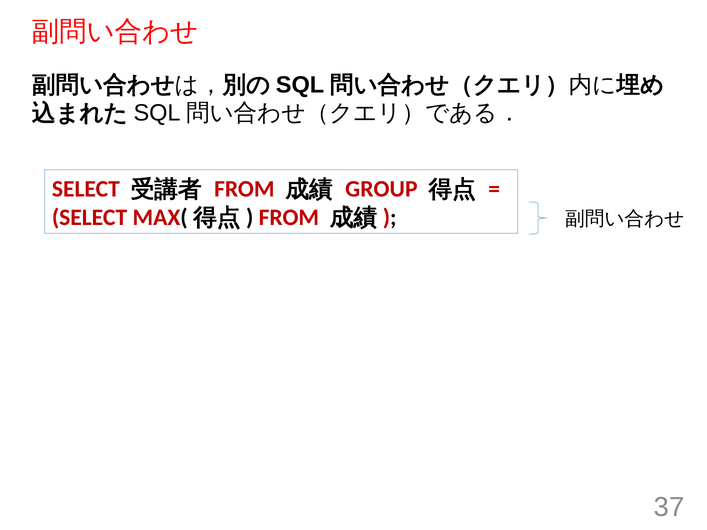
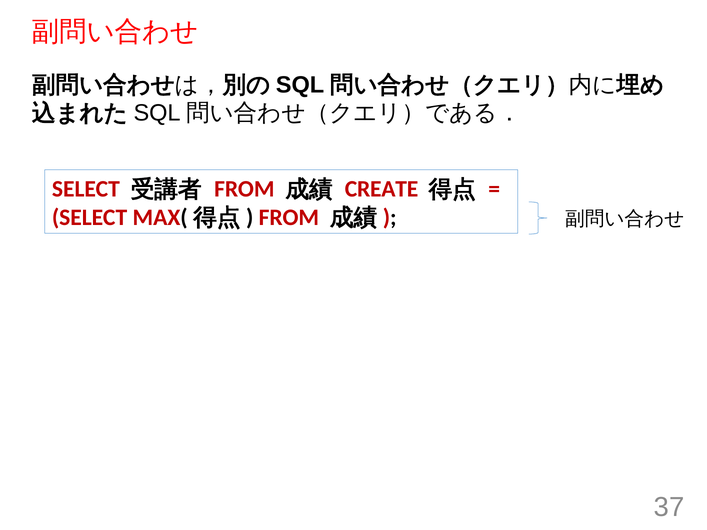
GROUP: GROUP -> CREATE (382, 189)
